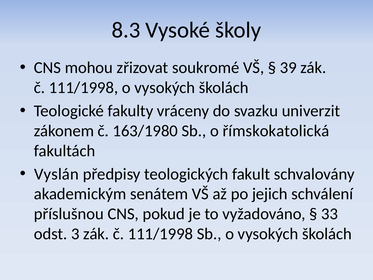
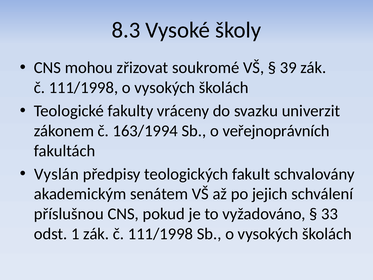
163/1980: 163/1980 -> 163/1994 (145, 131)
římskokatolická: římskokatolická -> veřejnoprávních (276, 131)
3: 3 -> 1 (75, 234)
